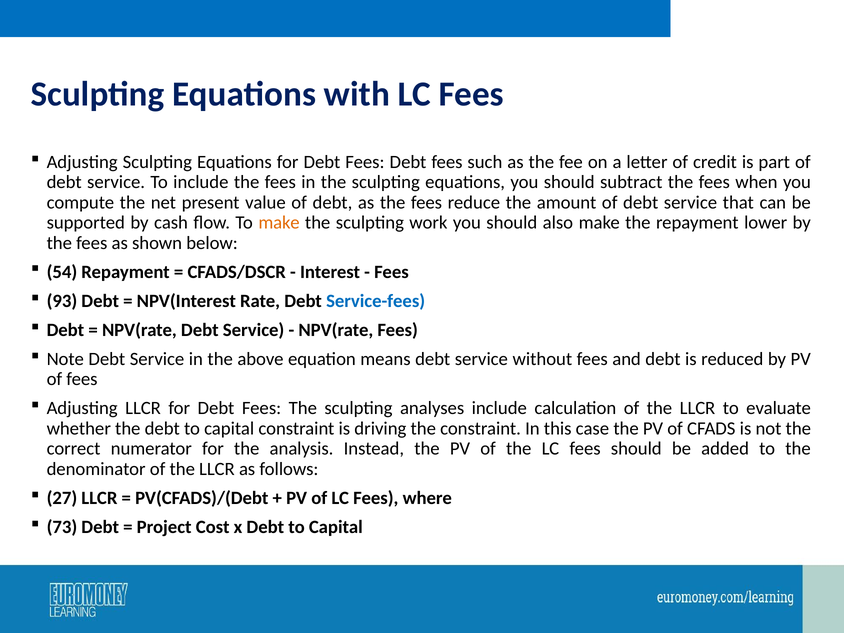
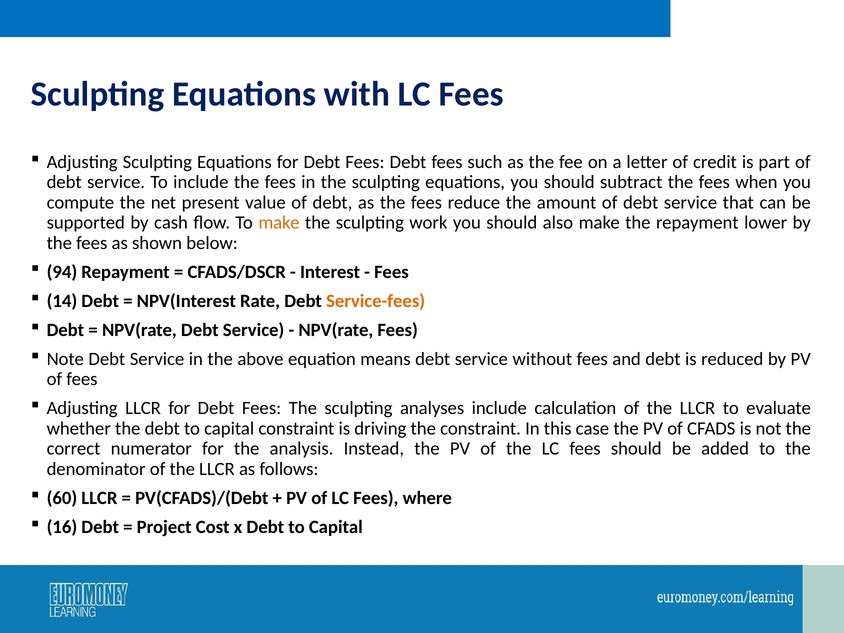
54: 54 -> 94 (62, 272)
93: 93 -> 14 (62, 301)
Service-fees colour: blue -> orange (376, 301)
27: 27 -> 60 (62, 498)
73: 73 -> 16 (62, 527)
